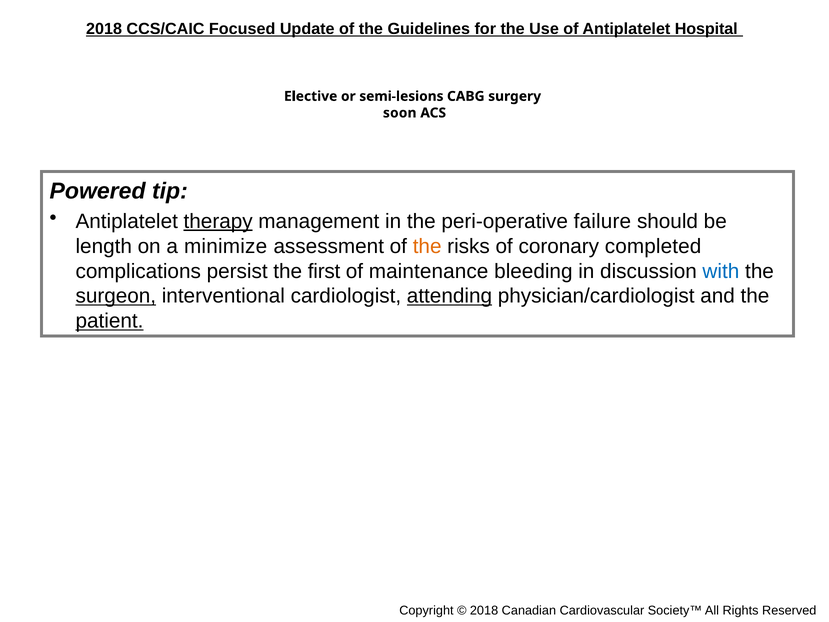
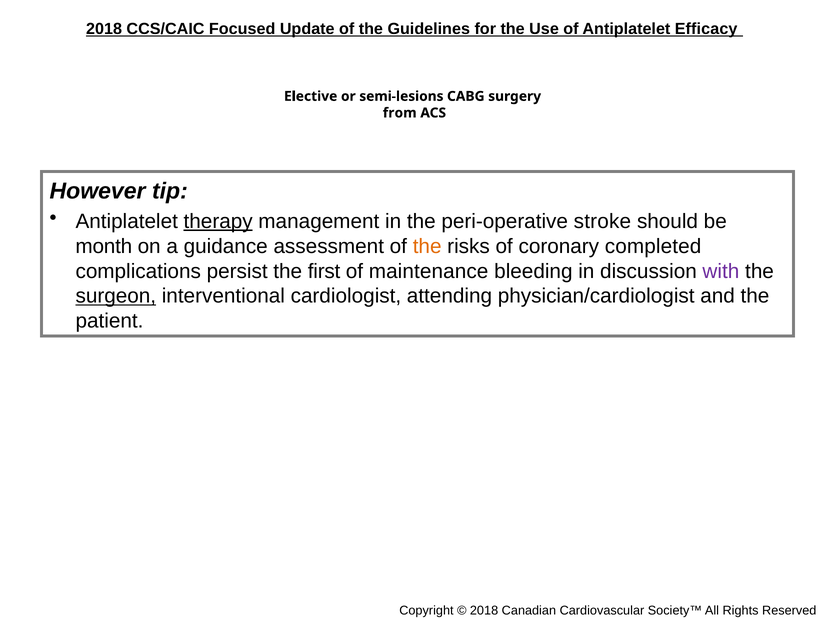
Hospital: Hospital -> Efficacy (706, 29)
soon: soon -> from (400, 113)
Powered: Powered -> However (98, 191)
failure: failure -> stroke (602, 221)
length: length -> month (104, 246)
minimize: minimize -> guidance (226, 246)
with colour: blue -> purple (721, 271)
attending underline: present -> none (449, 296)
patient underline: present -> none (109, 321)
